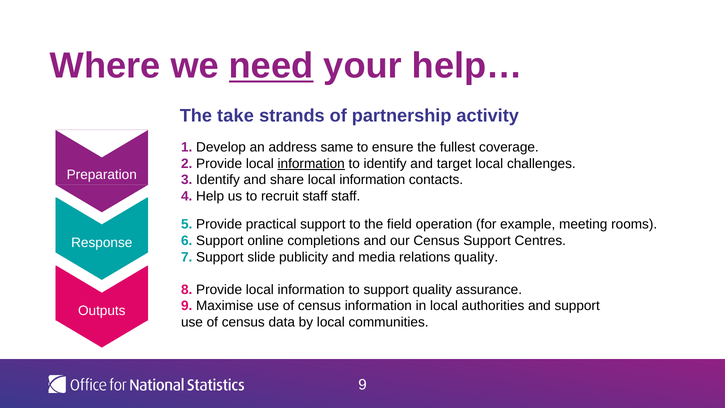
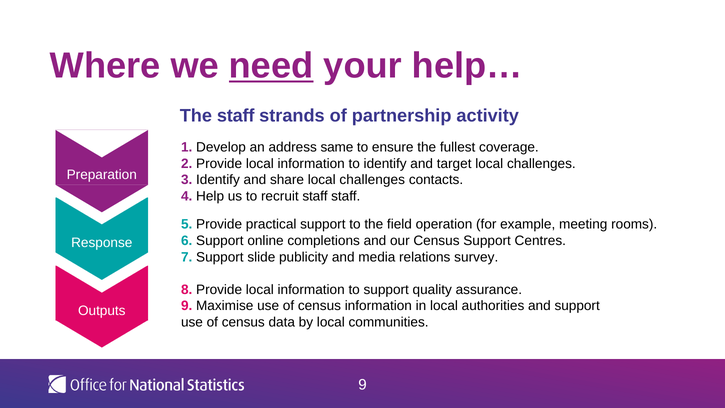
The take: take -> staff (236, 116)
information underline: present -> none (311, 164)
share local information: information -> challenges (372, 180)
relations quality: quality -> survey (476, 257)
